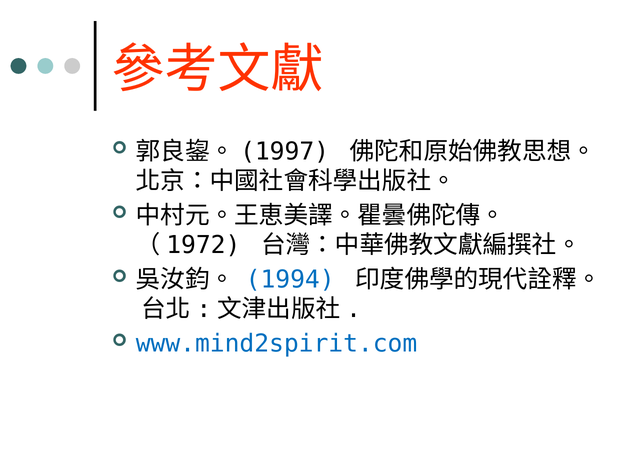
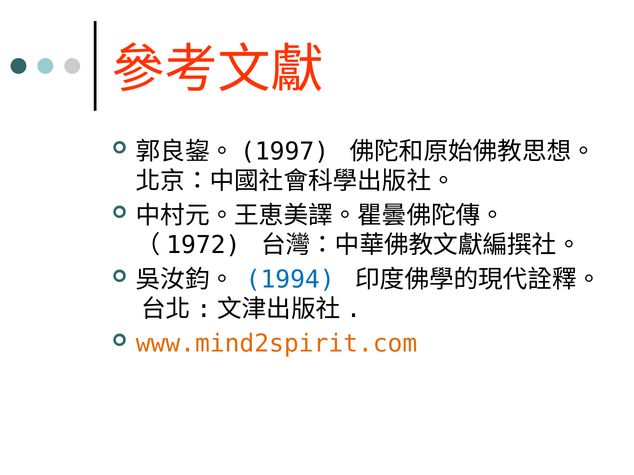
www.mind2spirit.com colour: blue -> orange (277, 344)
